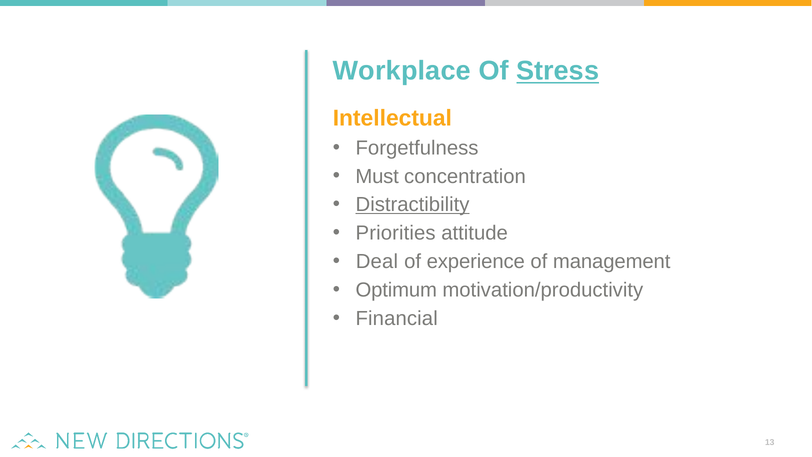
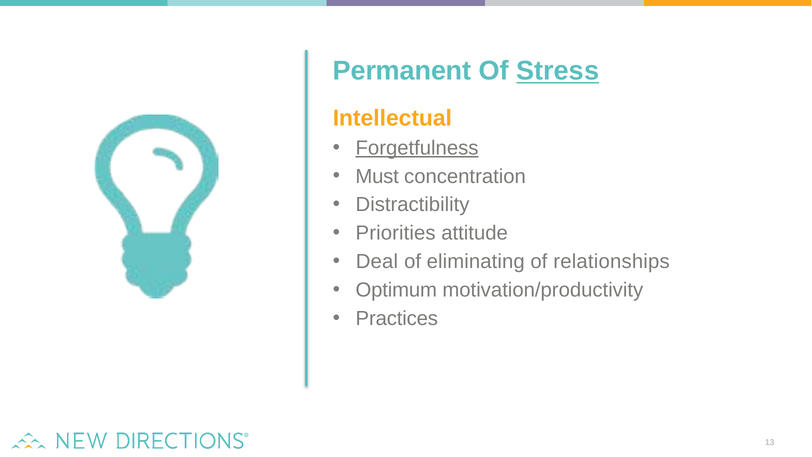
Workplace: Workplace -> Permanent (402, 71)
Forgetfulness underline: none -> present (417, 148)
Distractibility underline: present -> none (413, 205)
experience: experience -> eliminating (476, 261)
management: management -> relationships (612, 261)
Financial: Financial -> Practices (397, 318)
